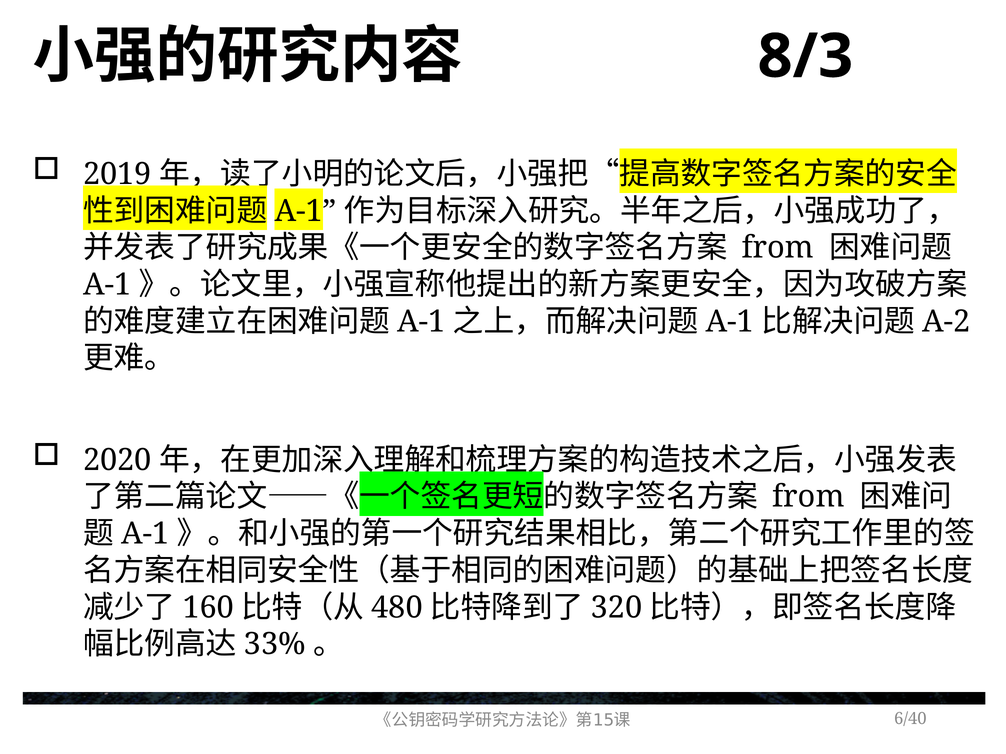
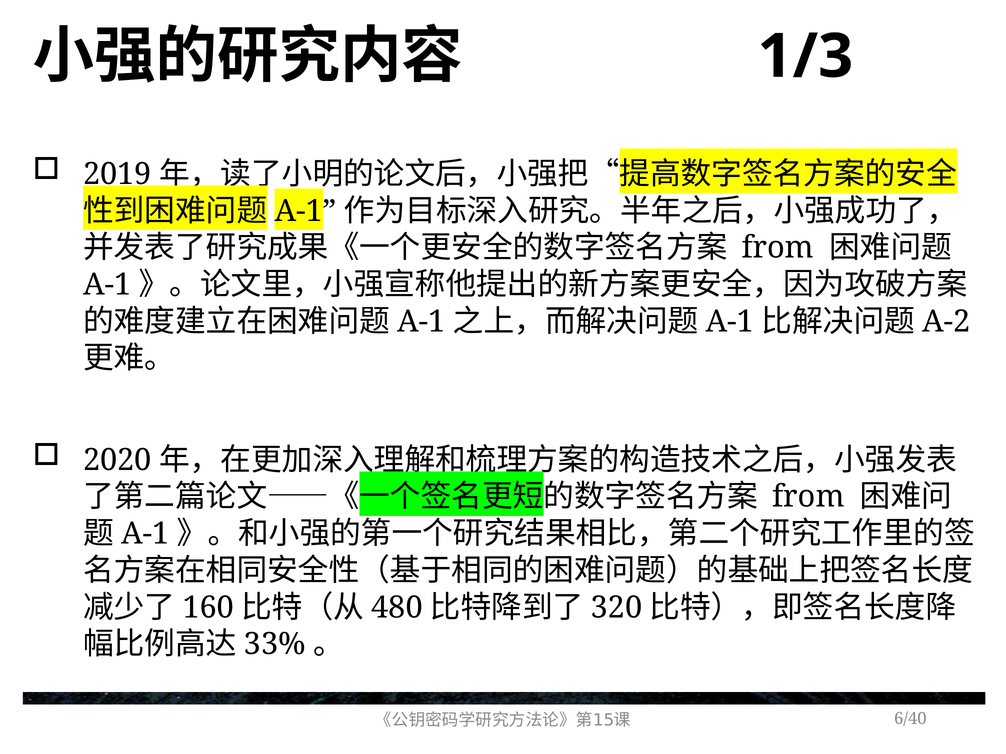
8/3: 8/3 -> 1/3 (805, 57)
